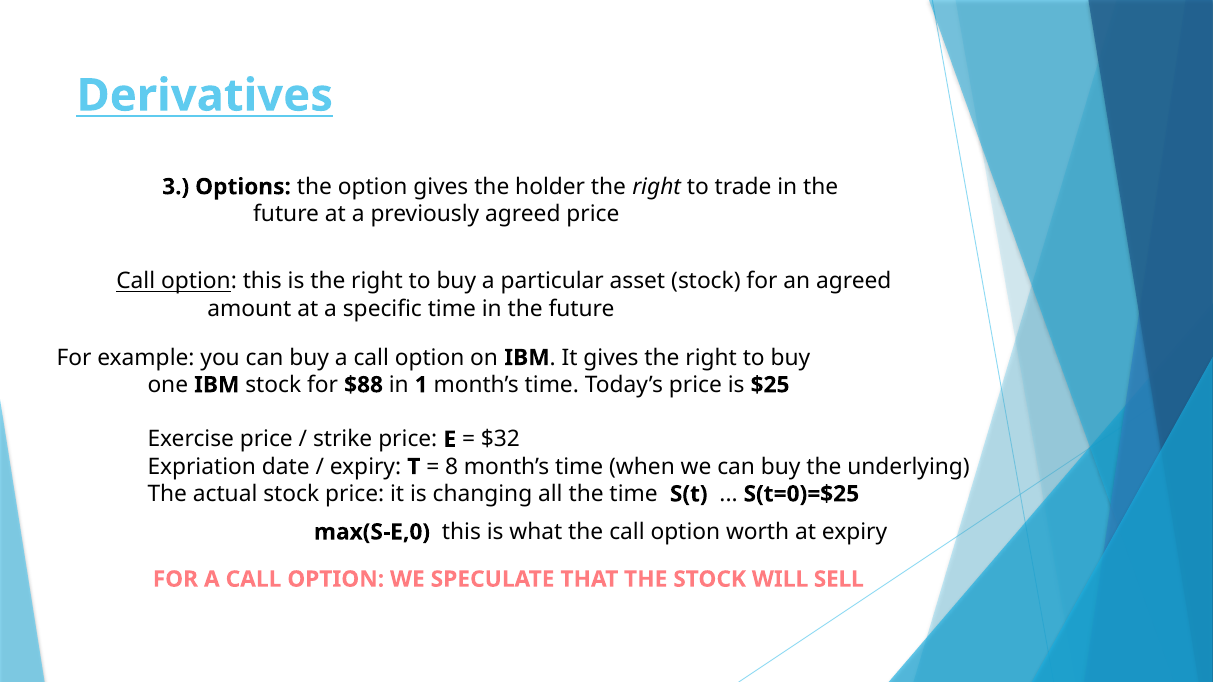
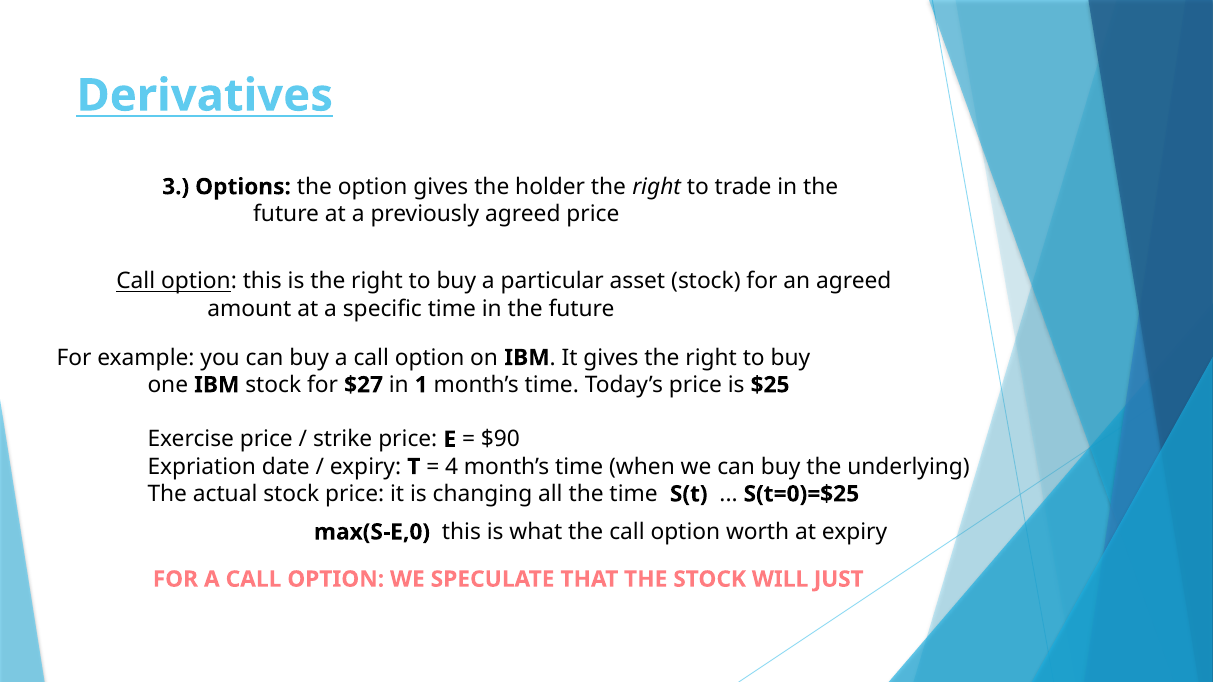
$88: $88 -> $27 (364, 385)
$32: $32 -> $90 (500, 440)
8: 8 -> 4 (452, 467)
SELL: SELL -> JUST (839, 579)
